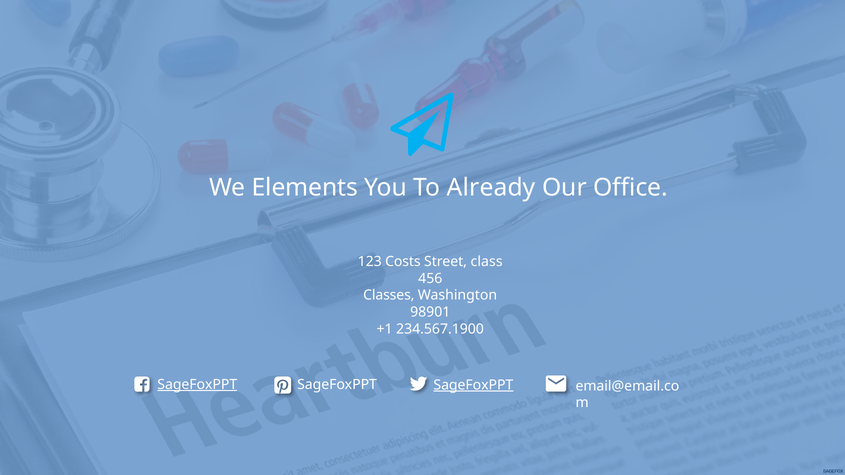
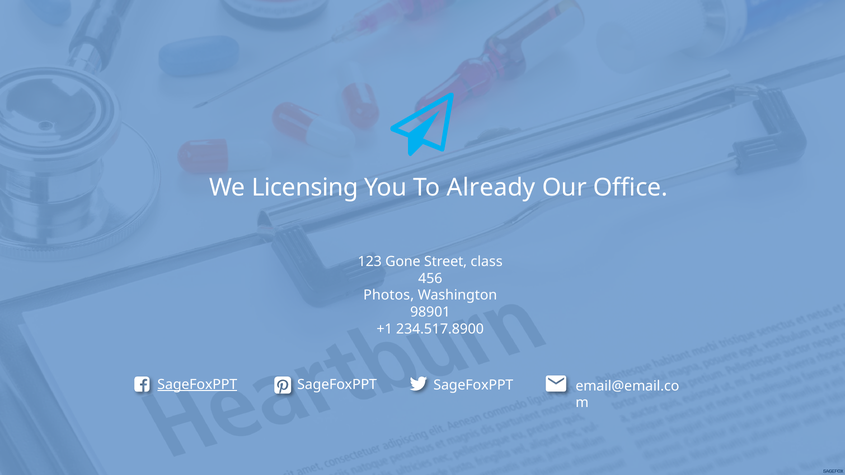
Elements: Elements -> Licensing (305, 188)
Costs: Costs -> Gone (403, 262)
Classes: Classes -> Photos (389, 295)
234.567.1900: 234.567.1900 -> 234.517.8900 (440, 329)
SageFoxPPT underline: present -> none (473, 385)
